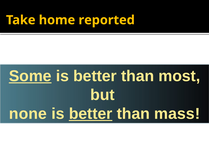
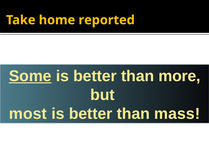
most: most -> more (179, 76)
none: none -> most (28, 114)
better underline: present -> none (91, 114)
